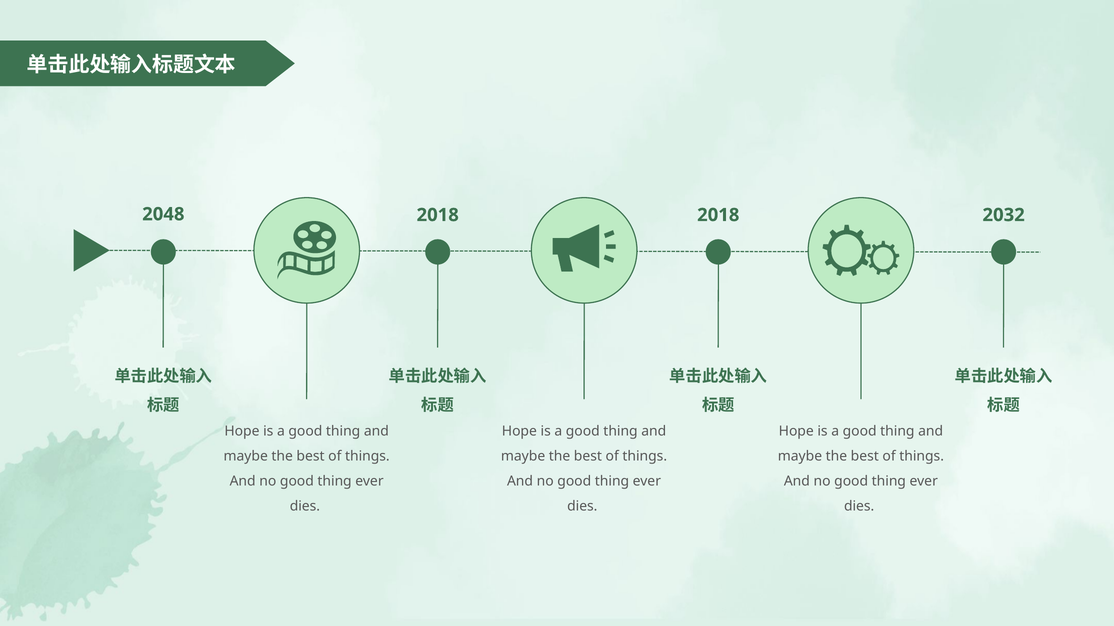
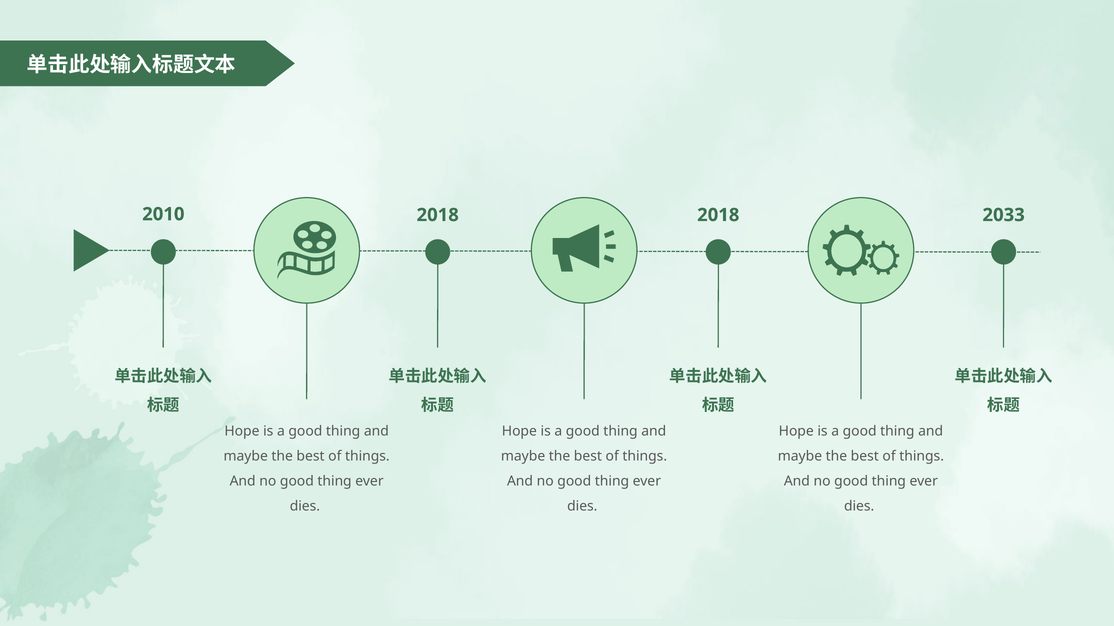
2048: 2048 -> 2010 (163, 214)
2032: 2032 -> 2033 (1004, 215)
